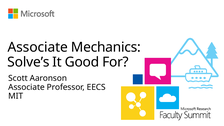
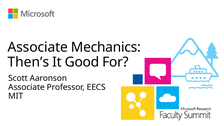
Solve’s: Solve’s -> Then’s (28, 62)
